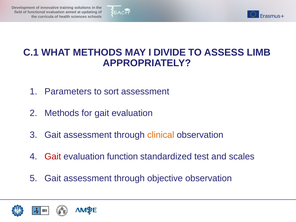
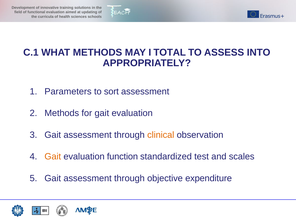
DIVIDE: DIVIDE -> TOTAL (170, 52)
LIMB: LIMB -> INTO (259, 52)
Gait colour: red -> orange (53, 157)
objective observation: observation -> expenditure (209, 178)
